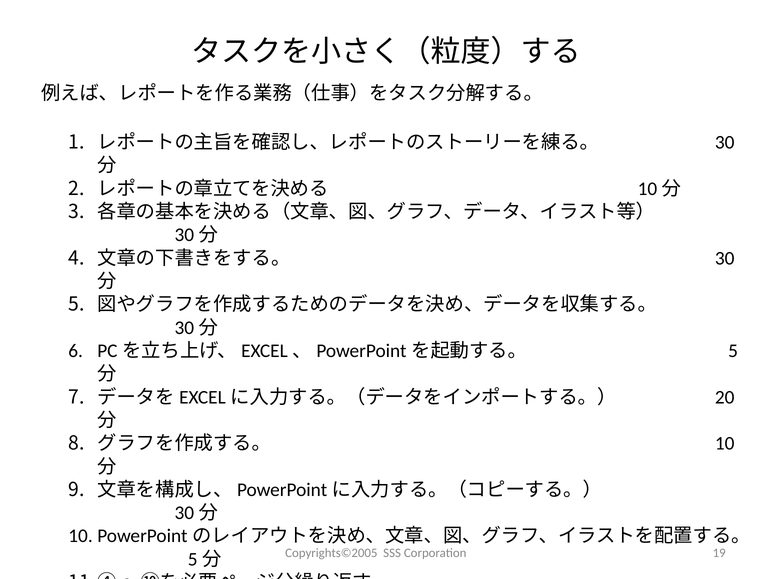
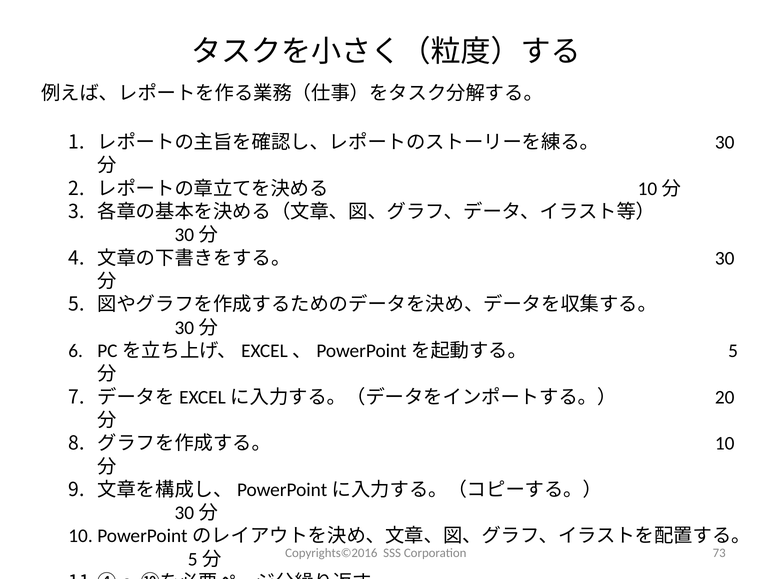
Copyrights©2005: Copyrights©2005 -> Copyrights©2016 (331, 553)
19: 19 -> 73 (719, 553)
